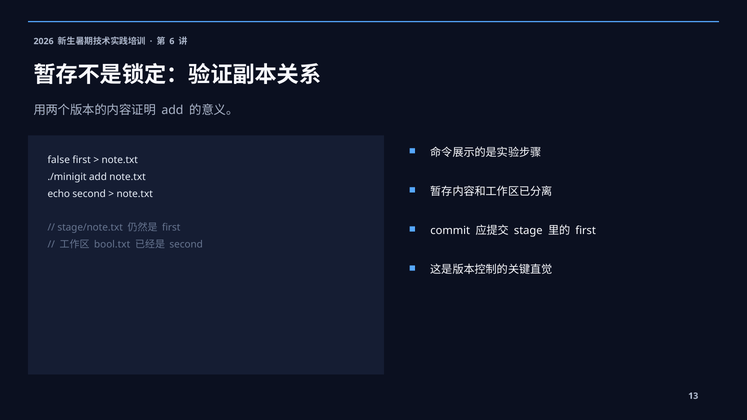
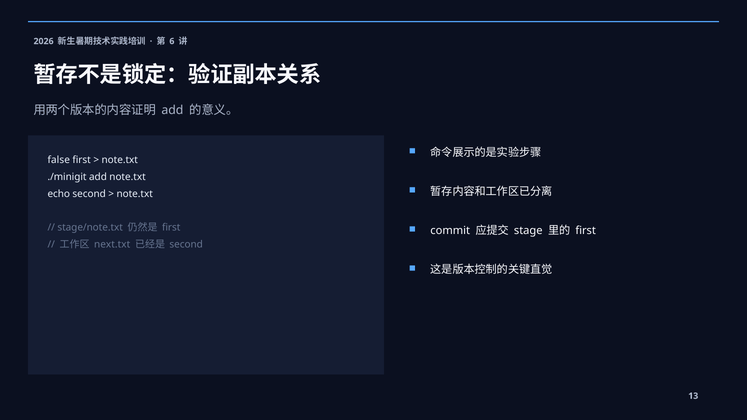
bool.txt: bool.txt -> next.txt (112, 245)
